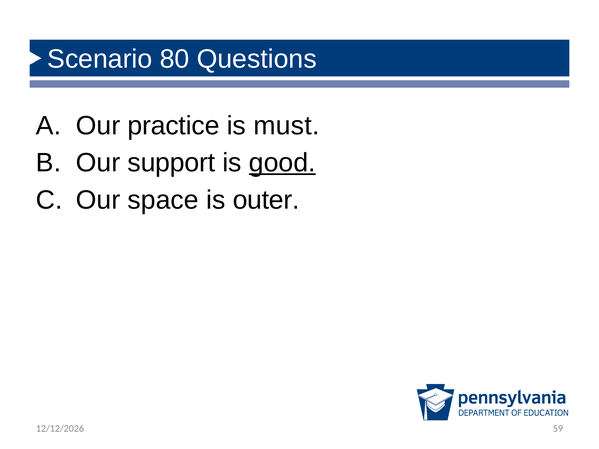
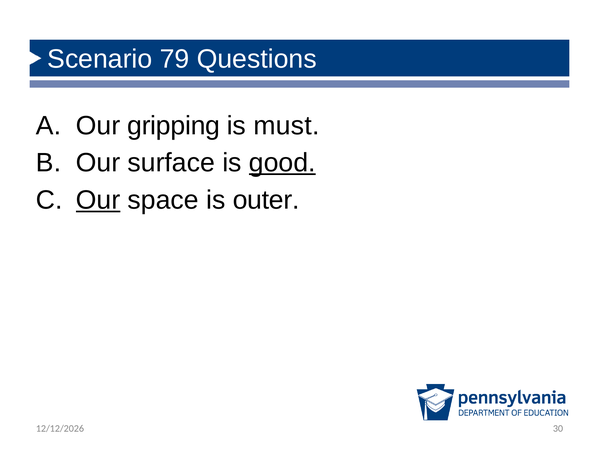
80: 80 -> 79 (175, 59)
practice: practice -> gripping (174, 126)
support: support -> surface (171, 163)
Our underline: none -> present (98, 200)
59: 59 -> 30 (558, 429)
